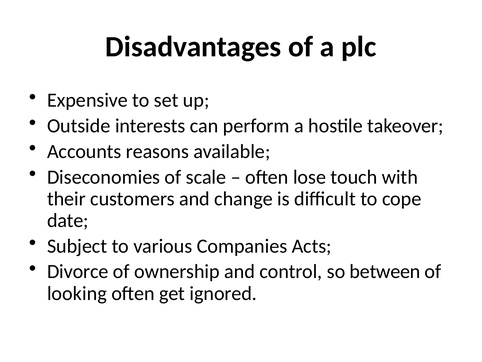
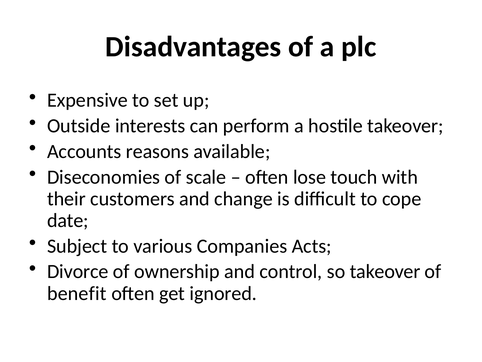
so between: between -> takeover (385, 271)
looking: looking -> benefit (77, 293)
